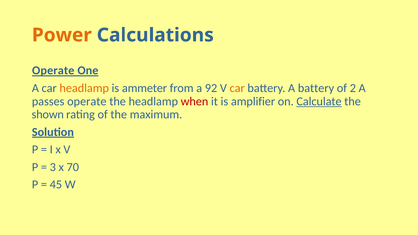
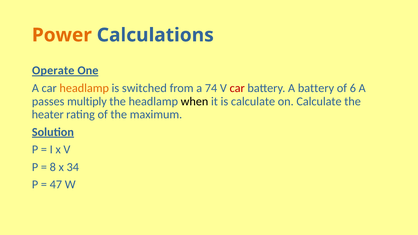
ammeter: ammeter -> switched (144, 88)
92: 92 -> 74 (211, 88)
car colour: orange -> red (237, 88)
2: 2 -> 6 (353, 88)
passes operate: operate -> multiply (87, 101)
when colour: red -> black (195, 101)
is amplifier: amplifier -> calculate (253, 101)
Calculate underline: present -> none (319, 101)
shown: shown -> heater (48, 115)
3: 3 -> 8 (53, 167)
70: 70 -> 34 (73, 167)
45: 45 -> 47 (56, 185)
